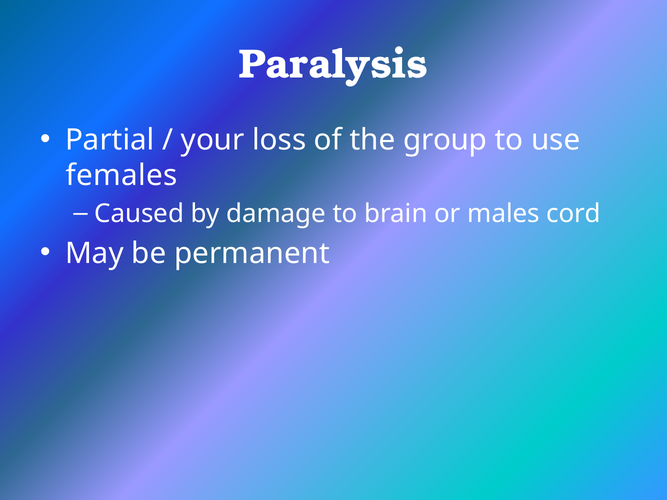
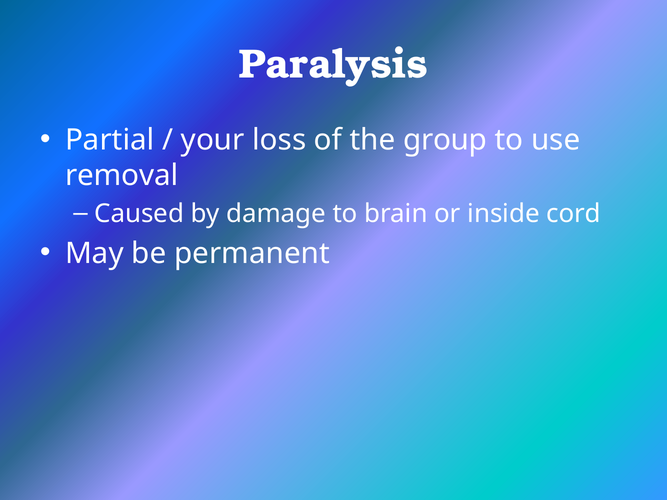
females: females -> removal (122, 176)
males: males -> inside (504, 214)
